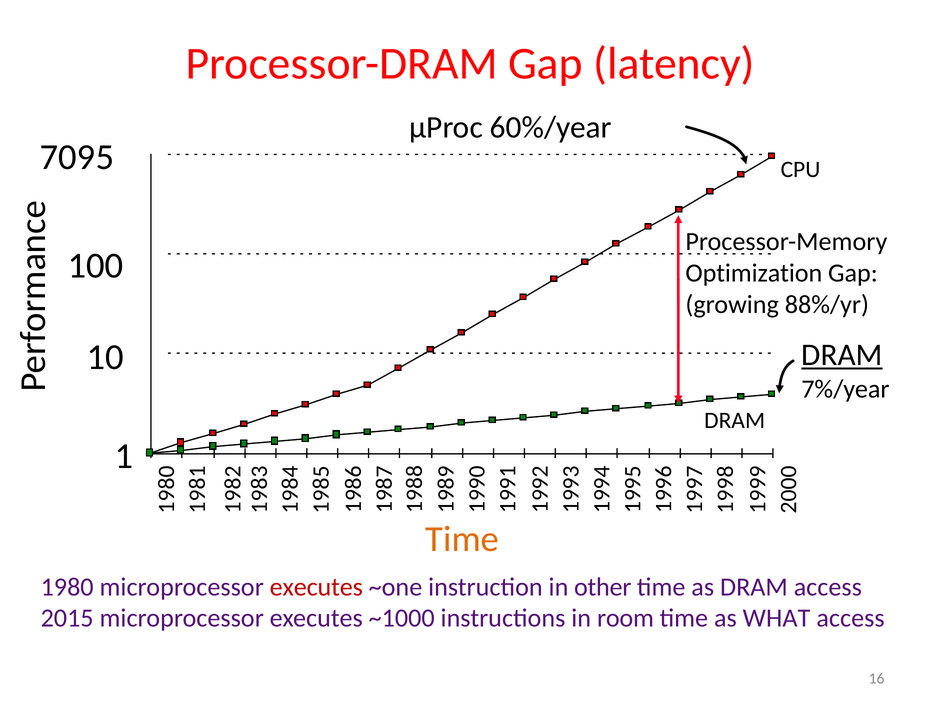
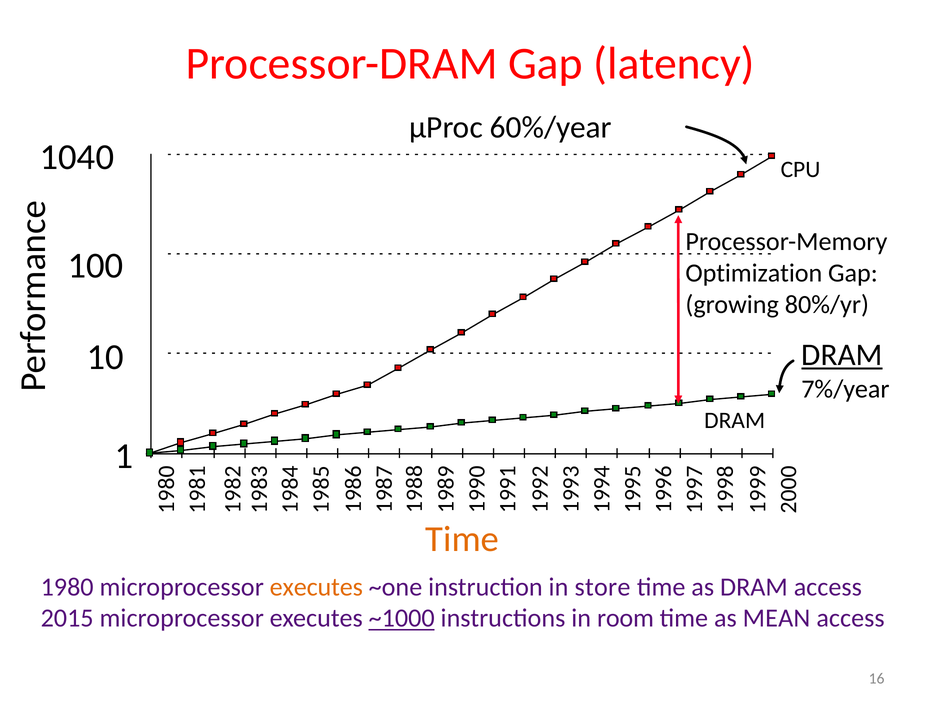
7095: 7095 -> 1040 (77, 157)
88%/yr: 88%/yr -> 80%/yr (827, 304)
executes colour: red -> orange (316, 587)
other: other -> store (602, 587)
~1000 underline: none -> present (402, 618)
WHAT: WHAT -> MEAN (777, 618)
